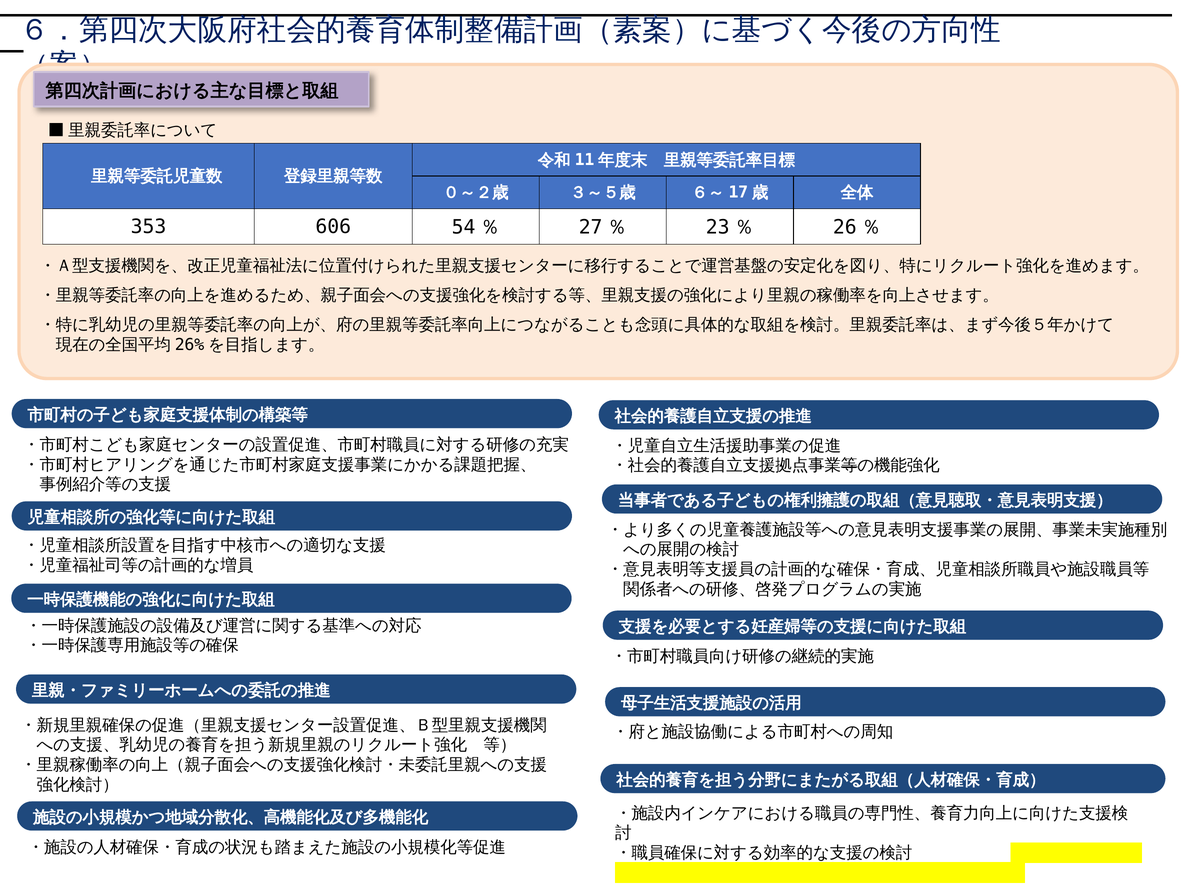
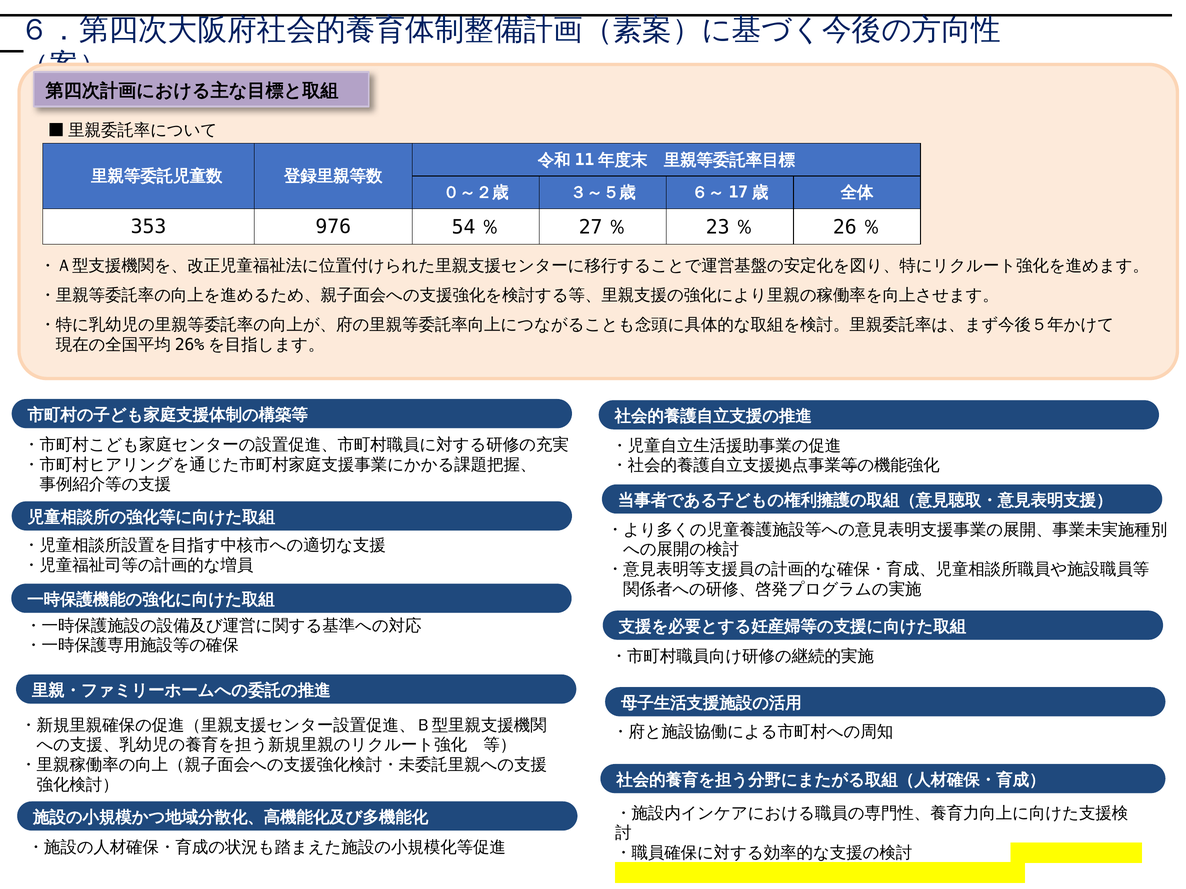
606: 606 -> 976 (333, 227)
